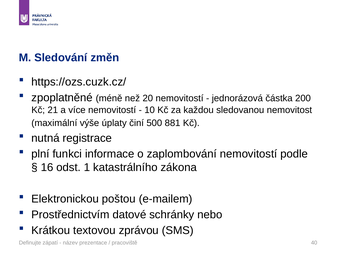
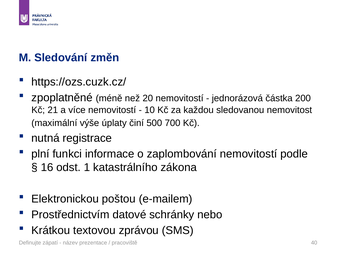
881: 881 -> 700 (173, 123)
